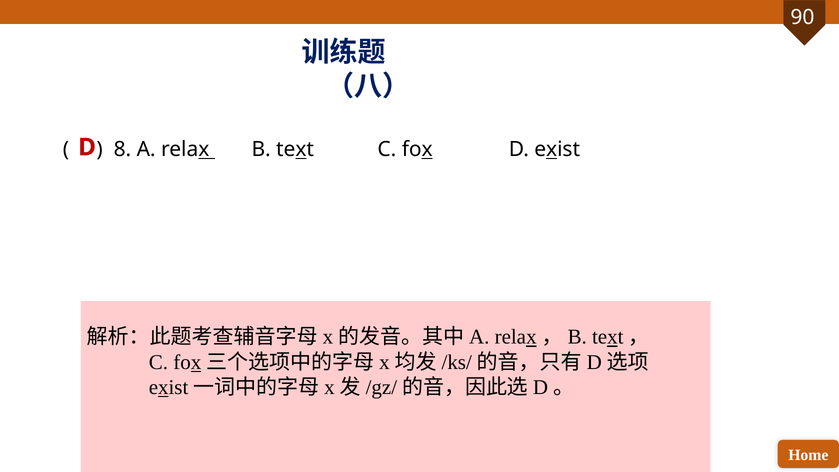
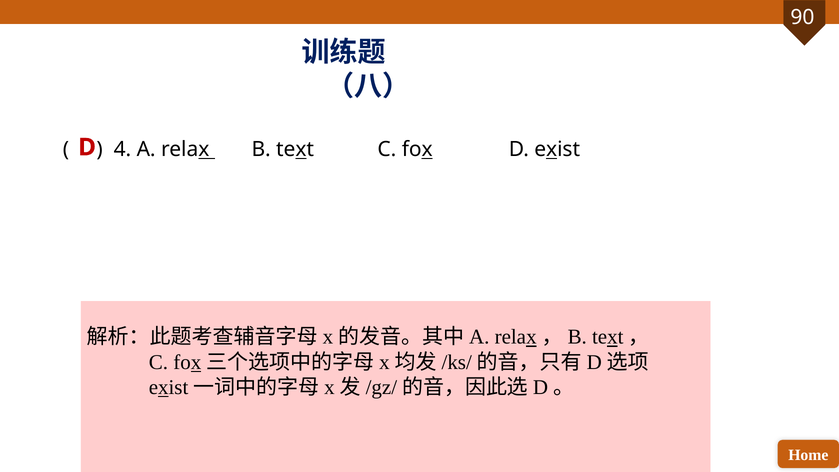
8: 8 -> 4 (122, 149)
